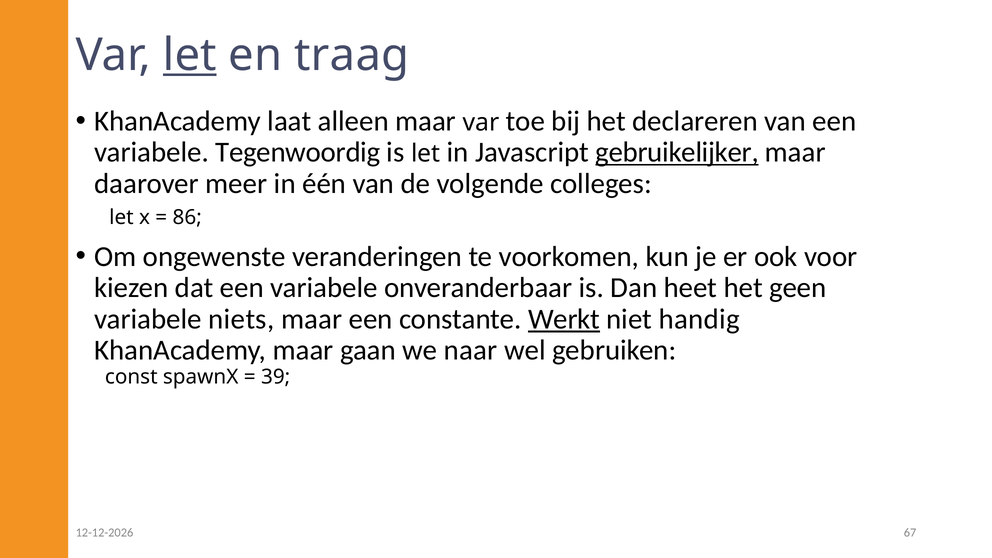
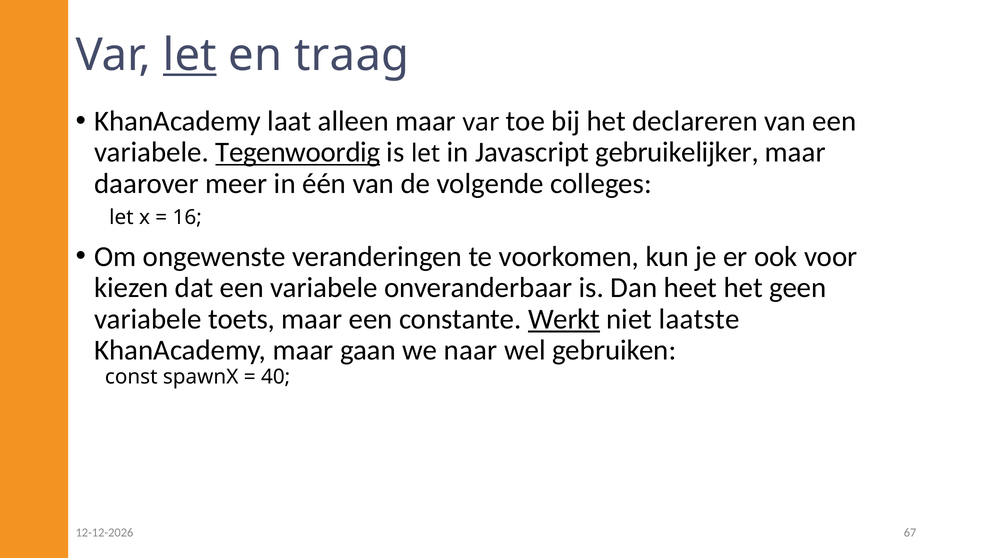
Tegenwoordig underline: none -> present (298, 152)
gebruikelijker underline: present -> none (677, 152)
86: 86 -> 16 (187, 218)
niets: niets -> toets (242, 319)
handig: handig -> laatste (699, 319)
39: 39 -> 40 (276, 377)
